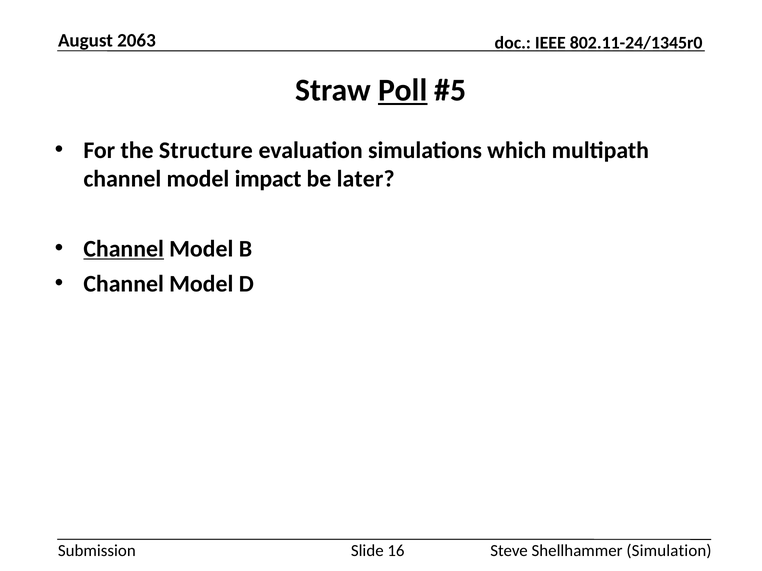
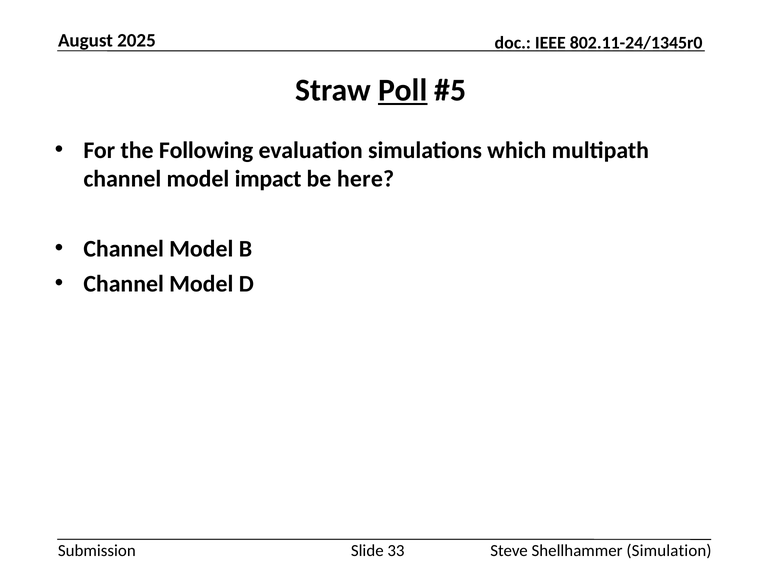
2063: 2063 -> 2025 (136, 40)
Structure: Structure -> Following (206, 151)
later: later -> here (366, 179)
Channel underline: present -> none (124, 249)
16: 16 -> 33 (396, 551)
